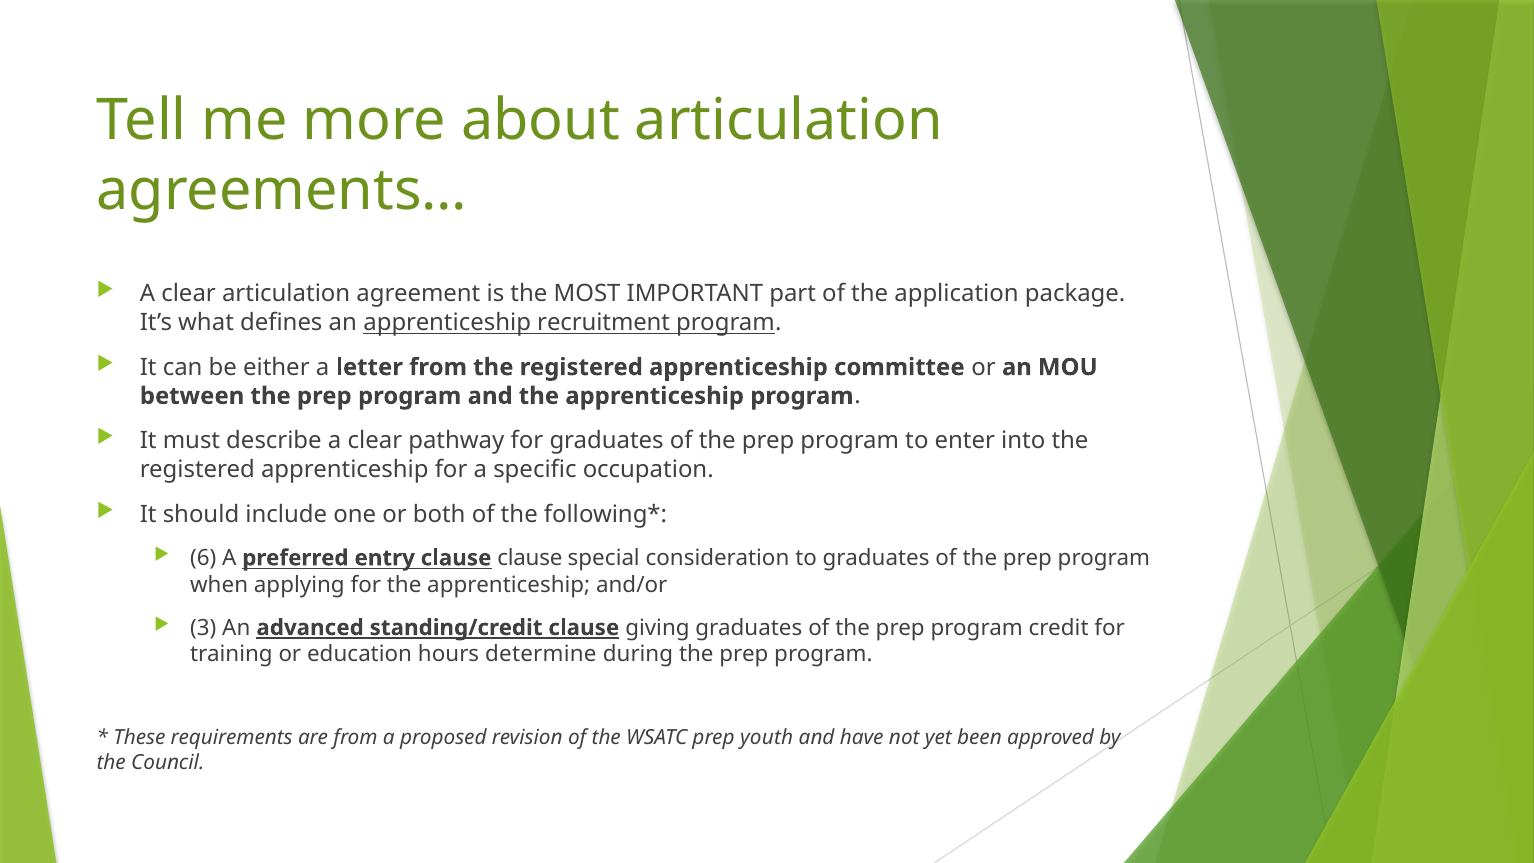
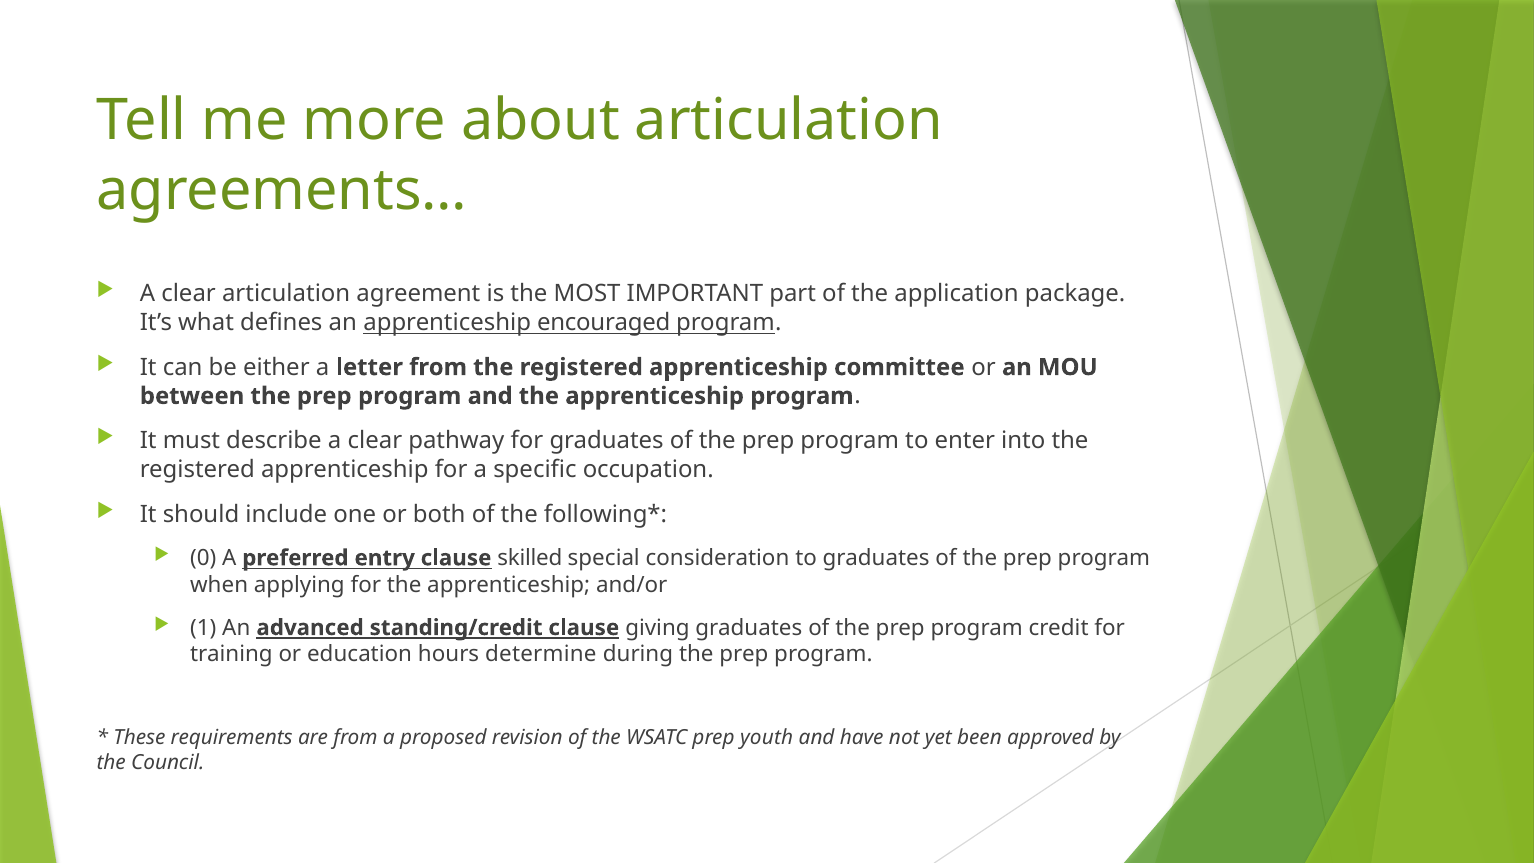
recruitment: recruitment -> encouraged (604, 322)
6: 6 -> 0 (203, 558)
clause clause: clause -> skilled (530, 558)
3: 3 -> 1 (203, 628)
